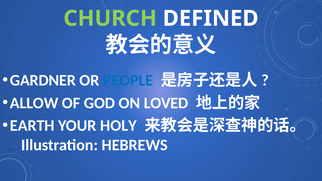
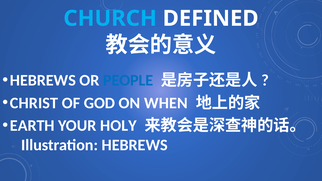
CHURCH colour: light green -> light blue (110, 18)
GARDNER: GARDNER -> HEBREWS (43, 80)
ALLOW: ALLOW -> CHRIST (34, 103)
LOVED: LOVED -> WHEN (166, 103)
